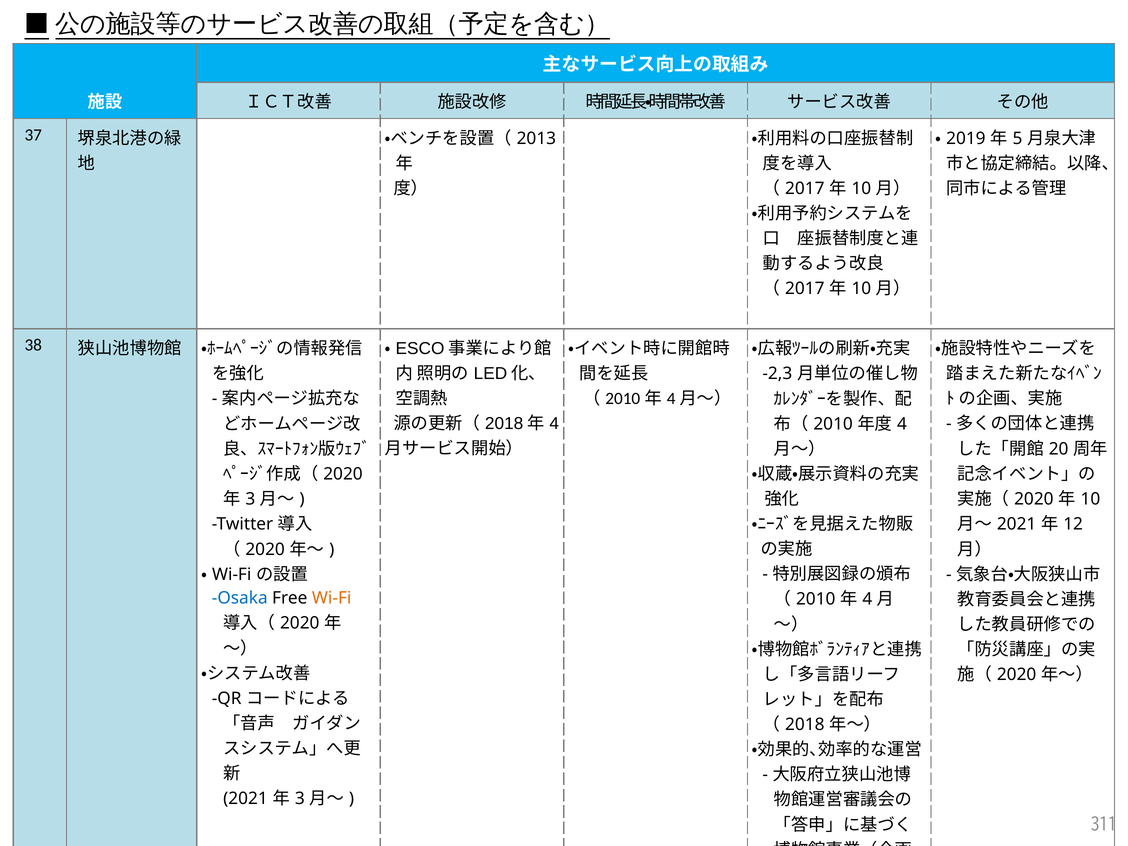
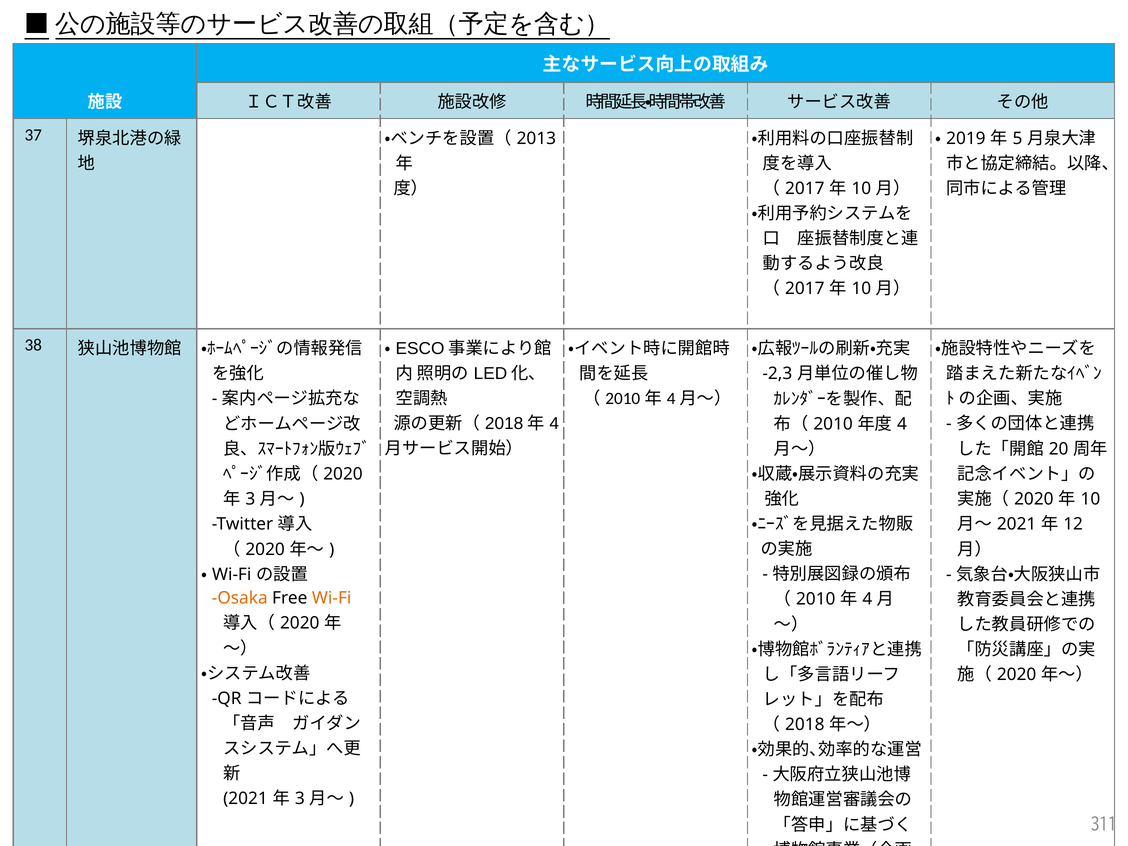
Osaka colour: blue -> orange (240, 598)
